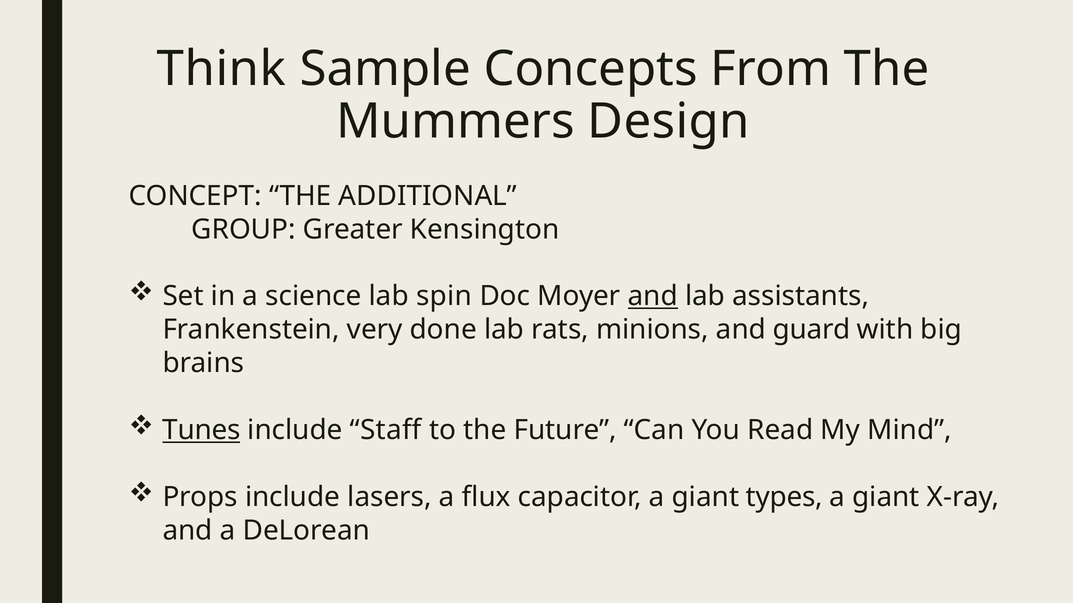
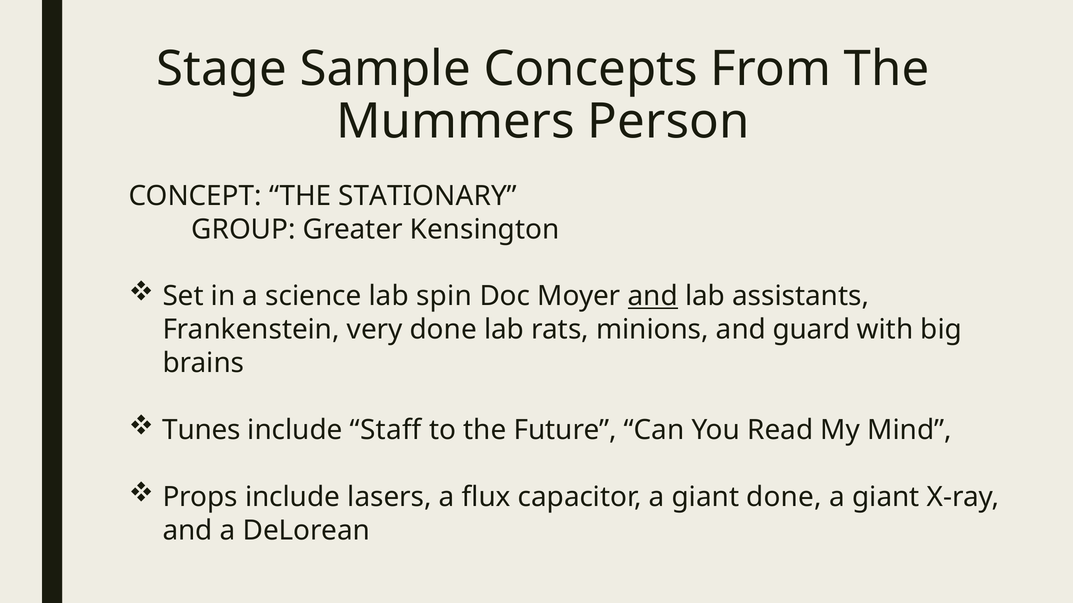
Think: Think -> Stage (222, 69)
Design: Design -> Person (669, 121)
ADDITIONAL: ADDITIONAL -> STATIONARY (428, 196)
Tunes underline: present -> none (202, 431)
giant types: types -> done (784, 498)
